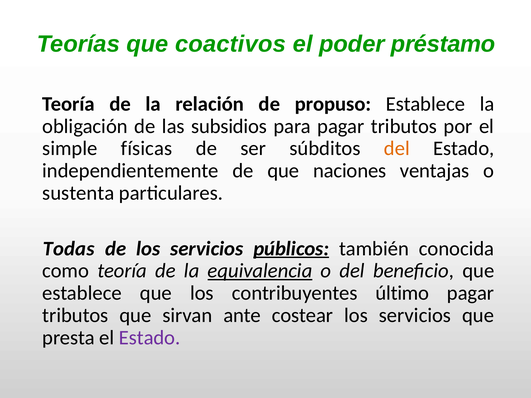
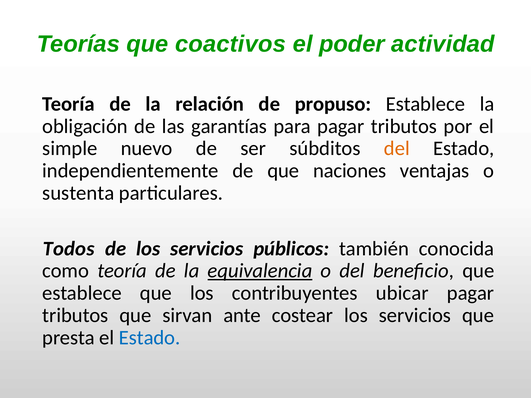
préstamo: préstamo -> actividad (443, 44)
subsidios: subsidios -> garantías (229, 126)
físicas: físicas -> nuevo (147, 149)
Todas: Todas -> Todos (69, 249)
públicos underline: present -> none (291, 249)
último: último -> ubicar (402, 293)
Estado colour: purple -> blue (150, 338)
